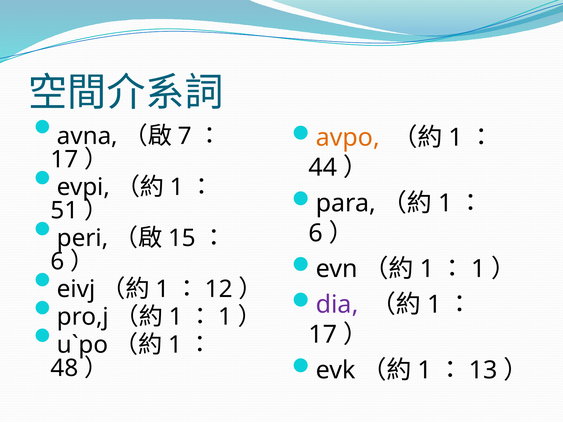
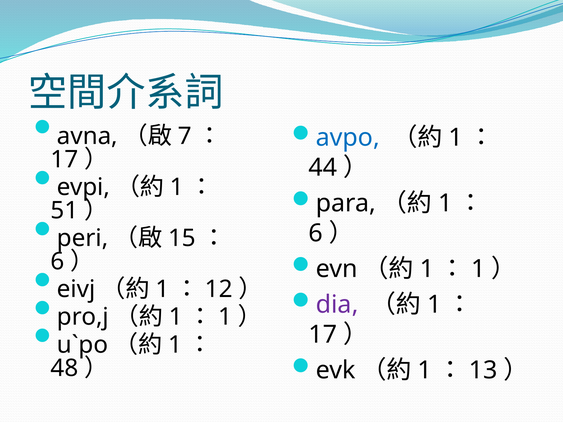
avpo colour: orange -> blue (348, 138)
